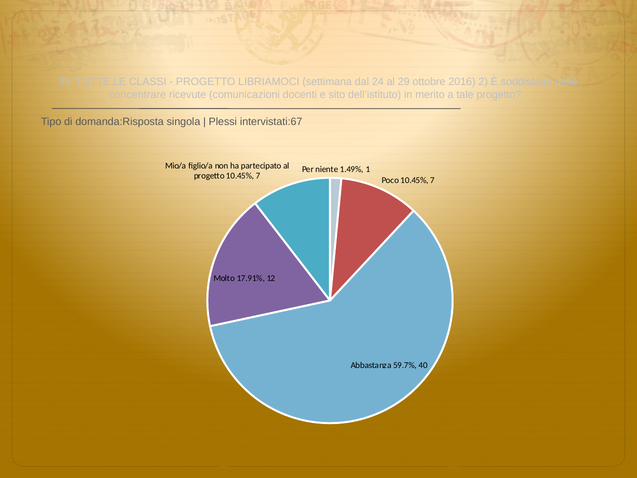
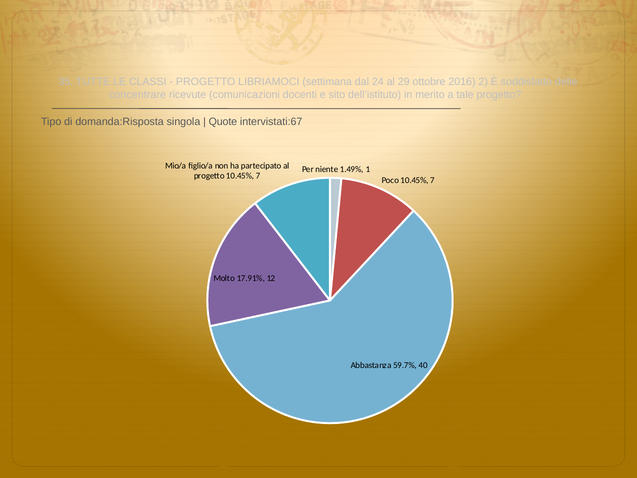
Plessi: Plessi -> Quote (223, 122)
